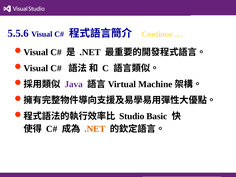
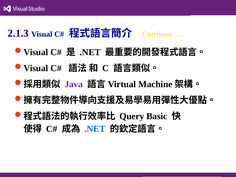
5.5.6: 5.5.6 -> 2.1.3 (18, 33)
Studio: Studio -> Query (132, 116)
.NET colour: orange -> blue (95, 129)
